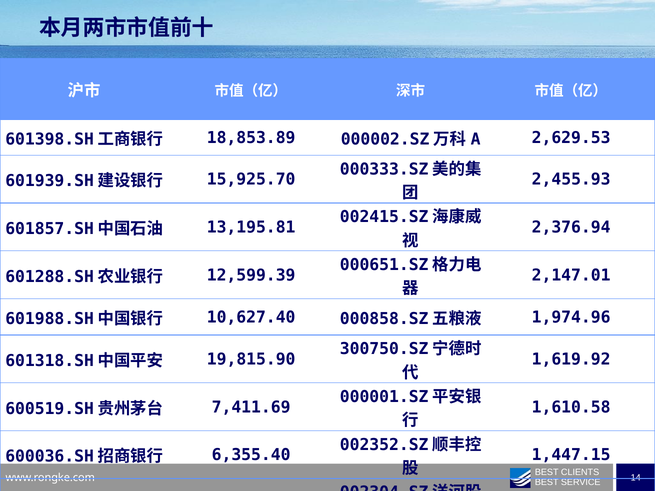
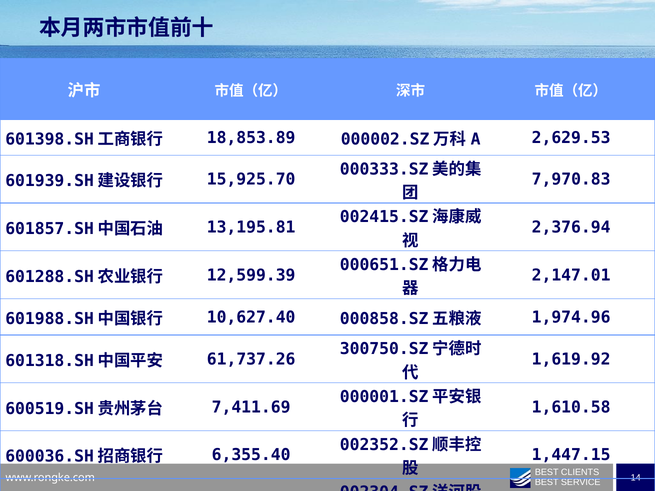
2,455.93: 2,455.93 -> 7,970.83 (571, 180)
19,815.90: 19,815.90 -> 61,737.26 (251, 360)
